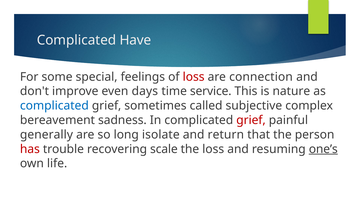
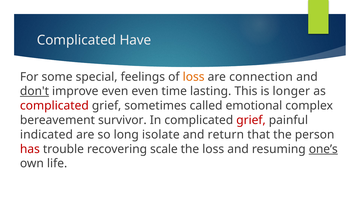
loss colour: red -> orange (194, 77)
don't underline: none -> present (34, 91)
even days: days -> even (145, 91)
service: service -> lasting (211, 91)
nature: nature -> longer (291, 91)
complicated colour: blue -> red (54, 105)
subjective: subjective -> emotional (254, 105)
sadness: sadness -> survivor (122, 120)
generally: generally -> indicated (46, 134)
